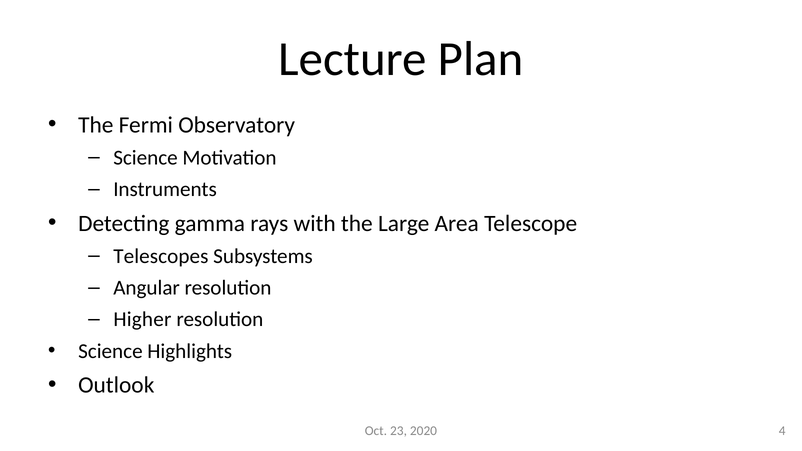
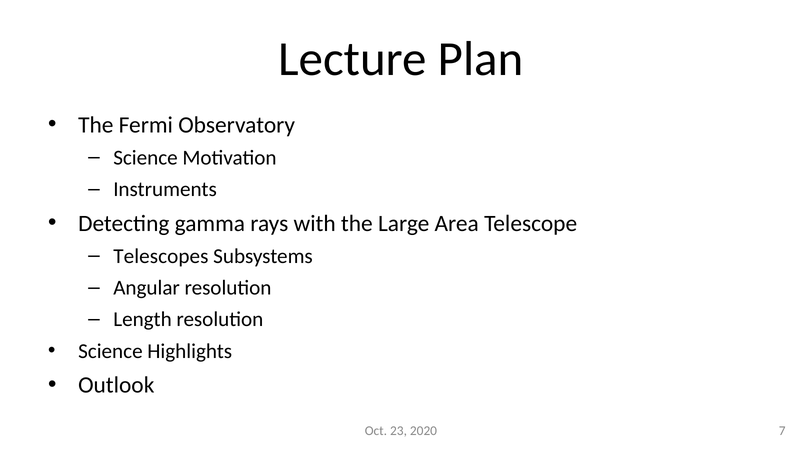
Higher: Higher -> Length (143, 320)
4: 4 -> 7 (782, 431)
